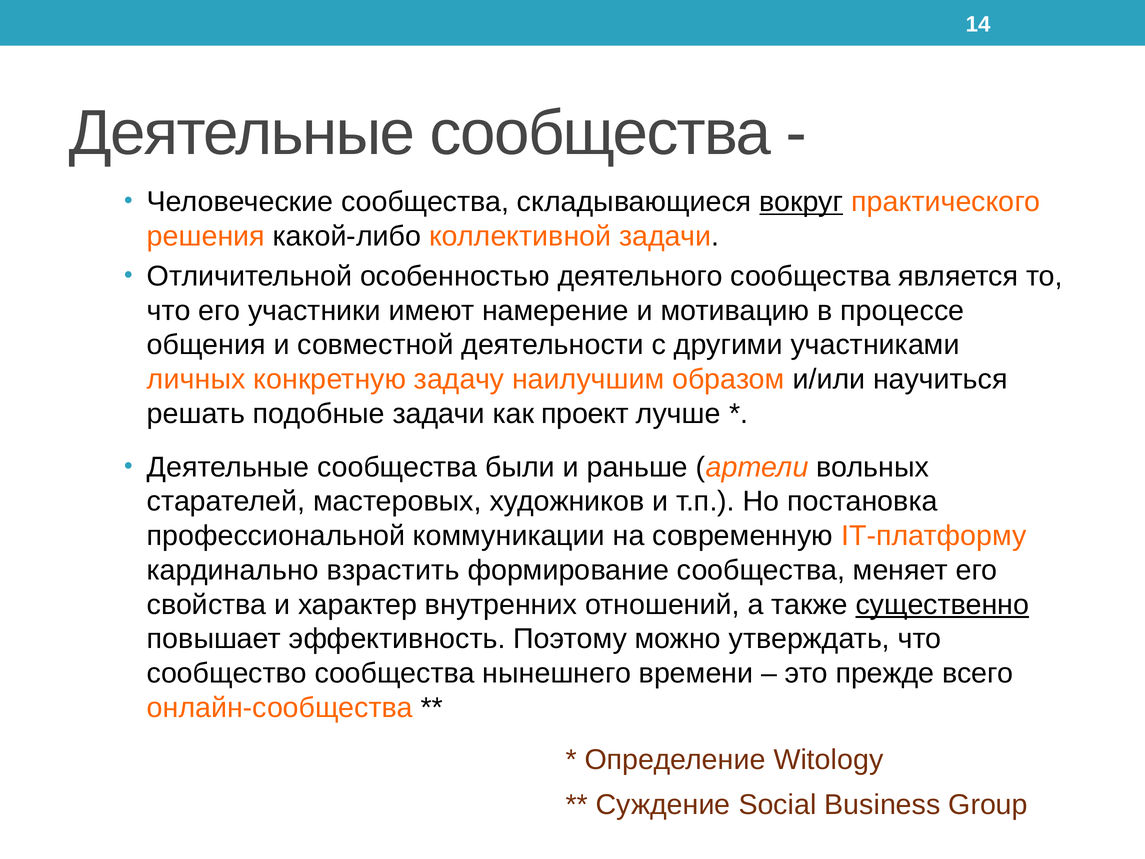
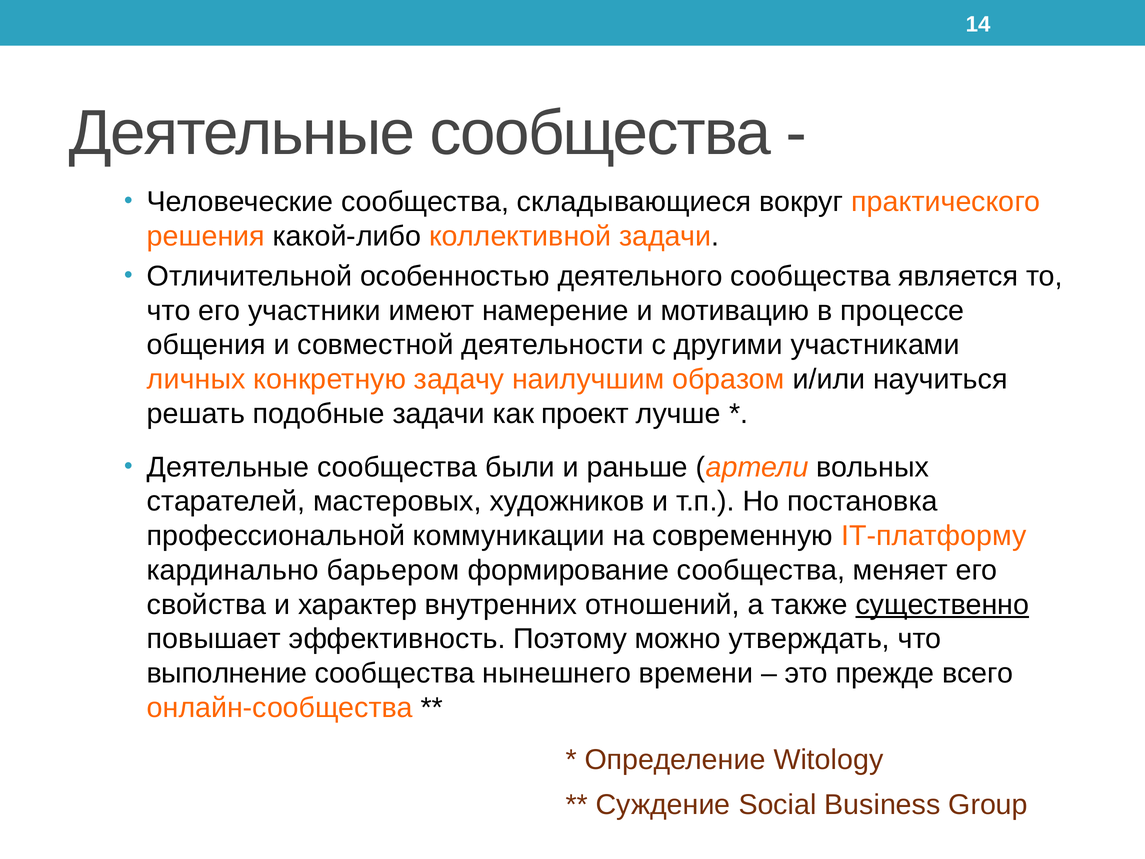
вокруг underline: present -> none (801, 202)
взрастить: взрастить -> барьером (393, 570)
сообщество: сообщество -> выполнение (227, 673)
